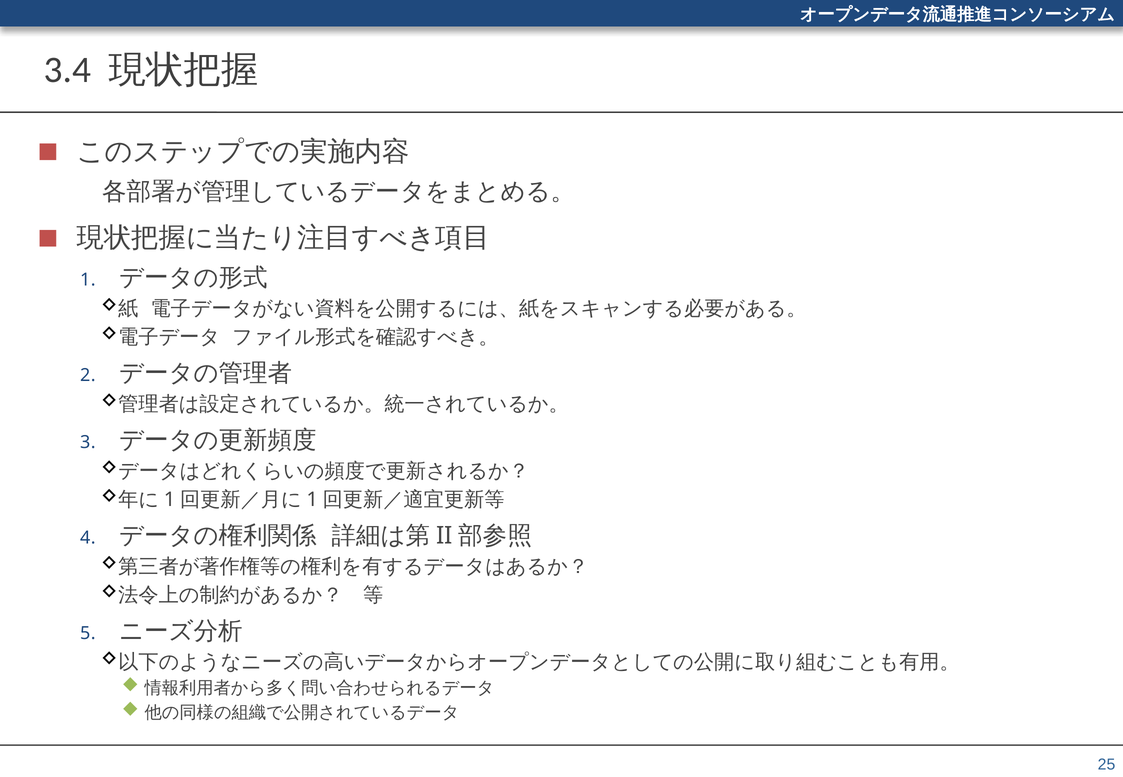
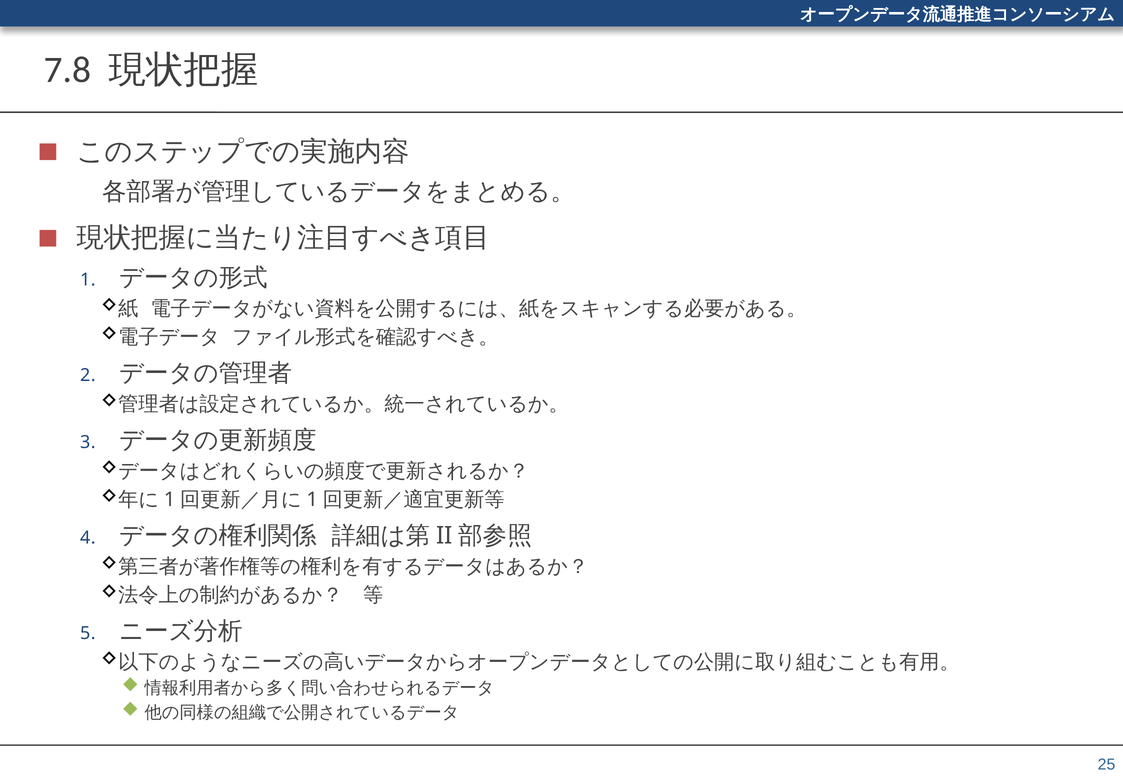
3.4: 3.4 -> 7.8 (68, 70)
